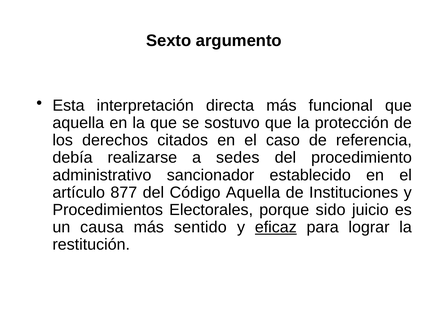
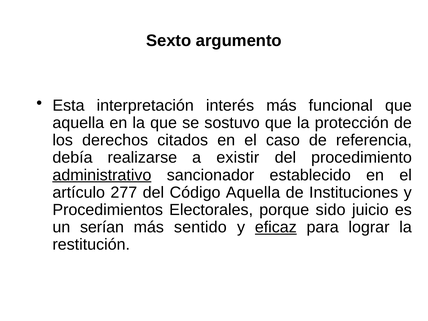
directa: directa -> interés (230, 106)
sedes: sedes -> existir (238, 158)
administrativo underline: none -> present (102, 175)
877: 877 -> 277 (124, 192)
causa: causa -> serían (102, 227)
